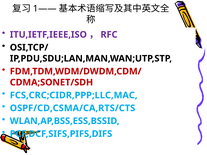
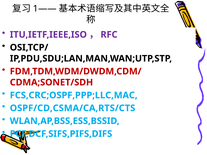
FCS,CRC;CIDR,PPP;LLC,MAC: FCS,CRC;CIDR,PPP;LLC,MAC -> FCS,CRC;OSPF,PPP;LLC,MAC (74, 95)
